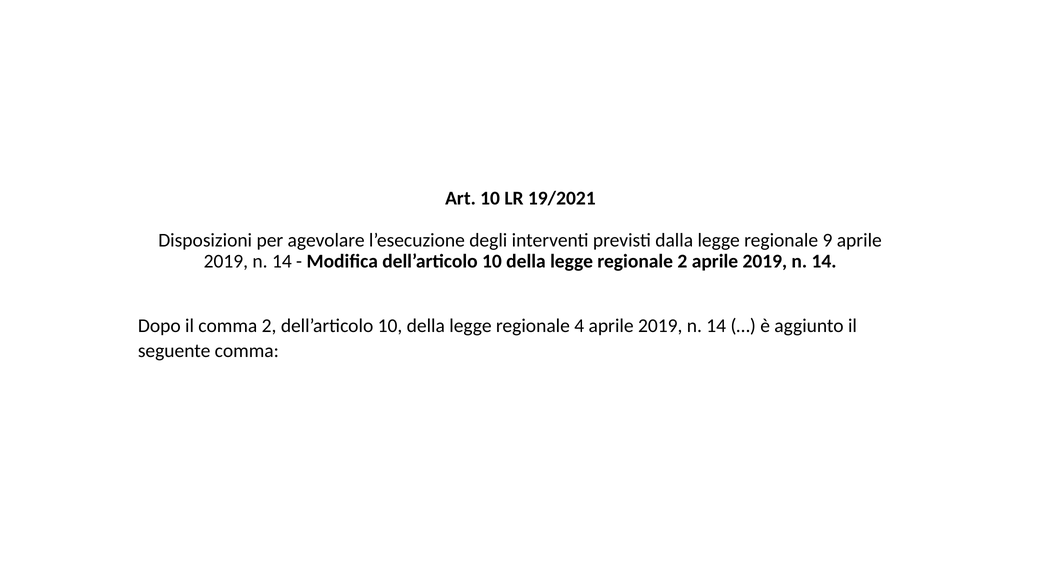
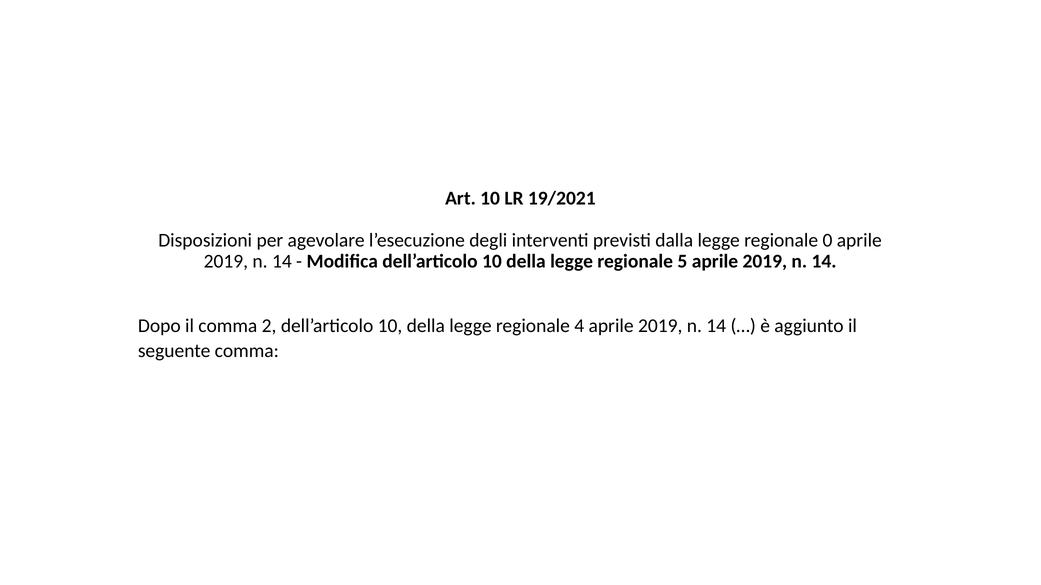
9: 9 -> 0 (828, 241)
regionale 2: 2 -> 5 (682, 262)
